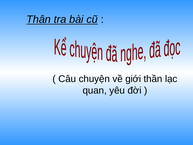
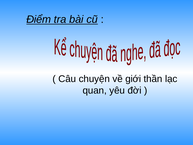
Thân: Thân -> Điểm (39, 19)
